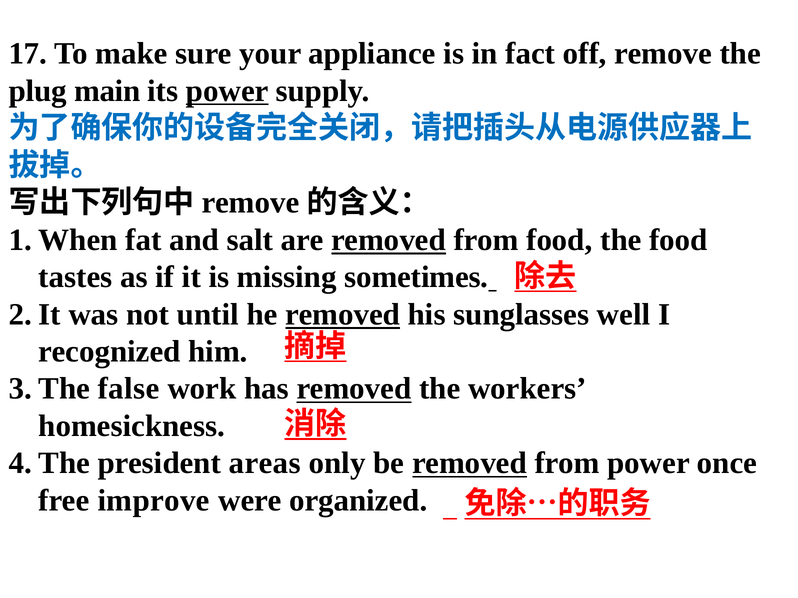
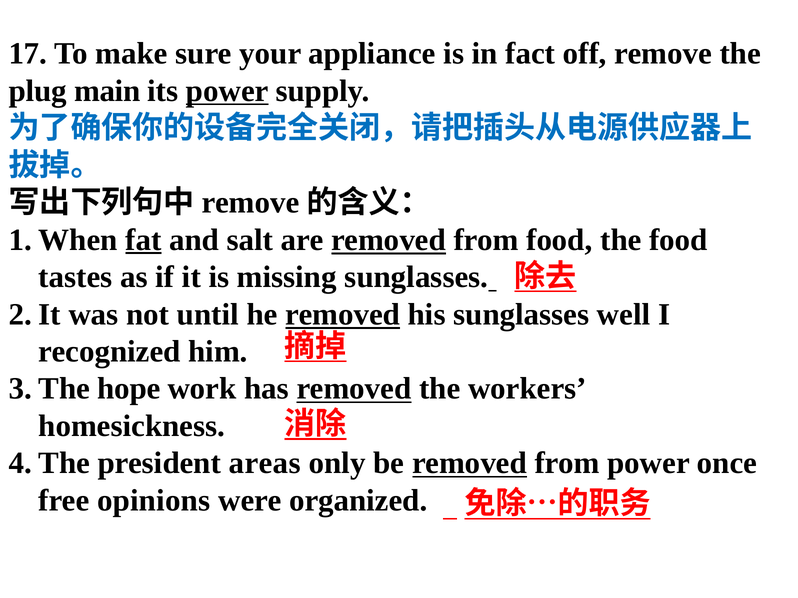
fat underline: none -> present (143, 240)
missing sometimes: sometimes -> sunglasses (416, 277)
false: false -> hope (129, 389)
improve: improve -> opinions (154, 501)
